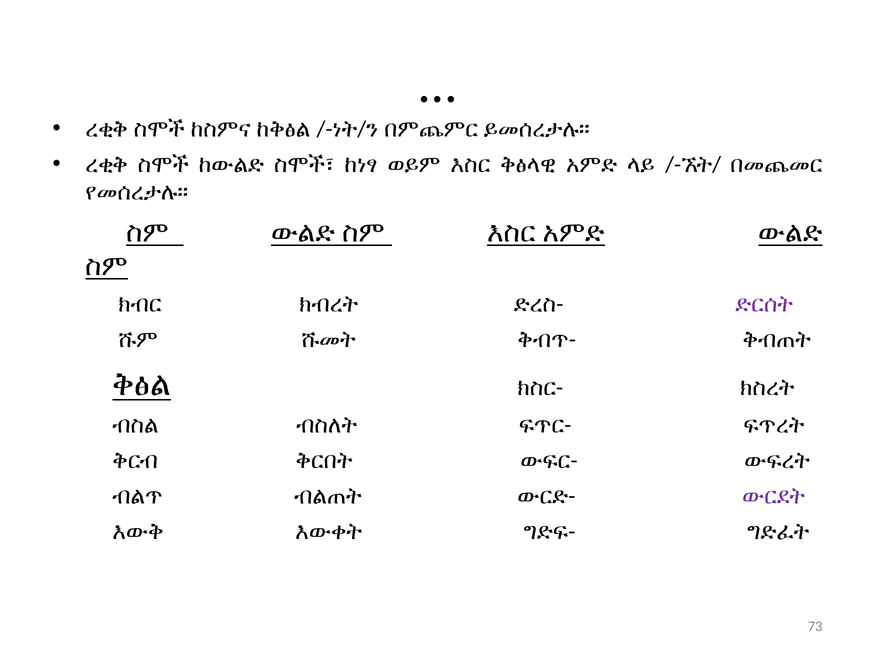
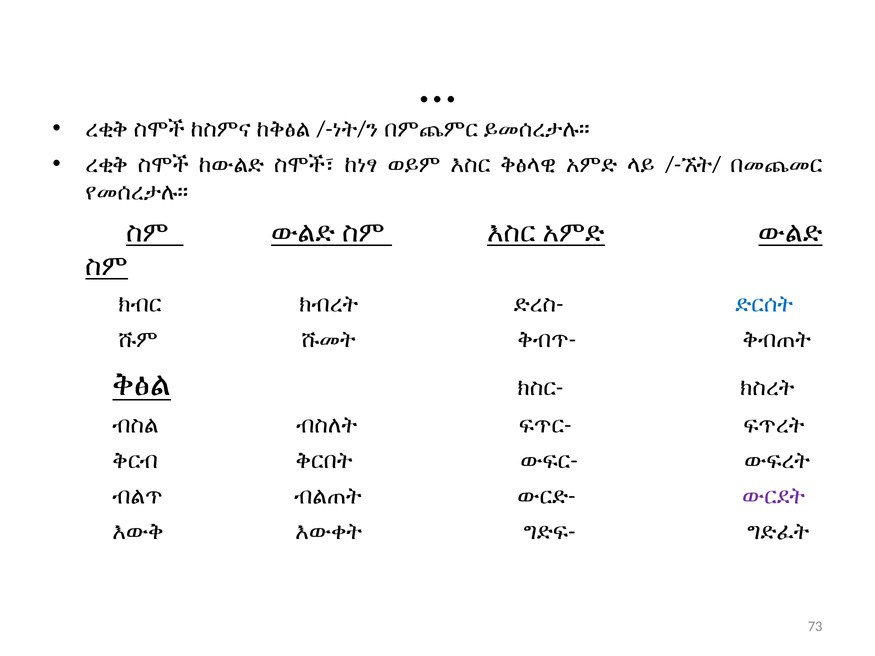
ድርሰት colour: purple -> blue (764, 304)
